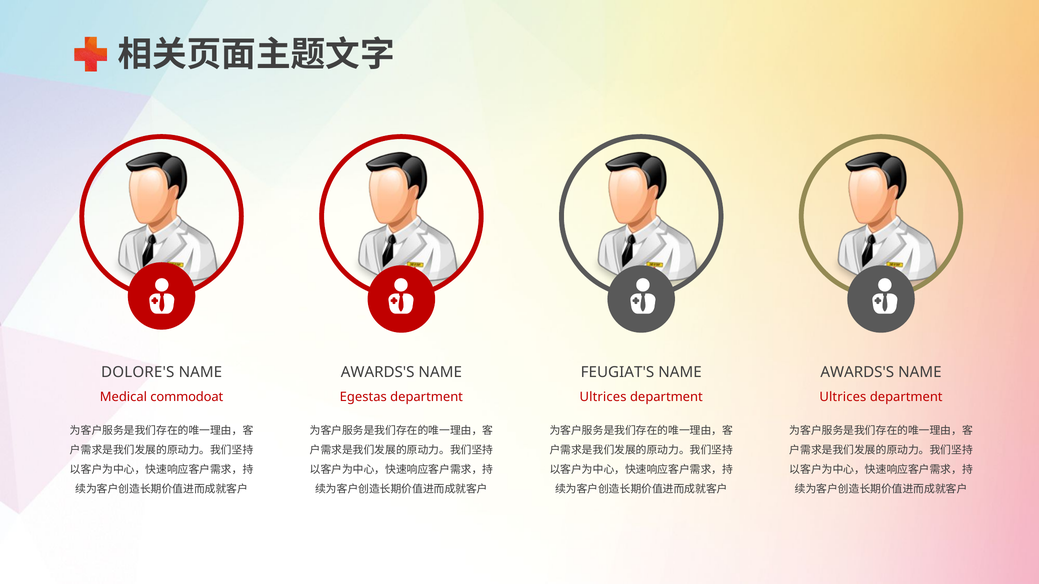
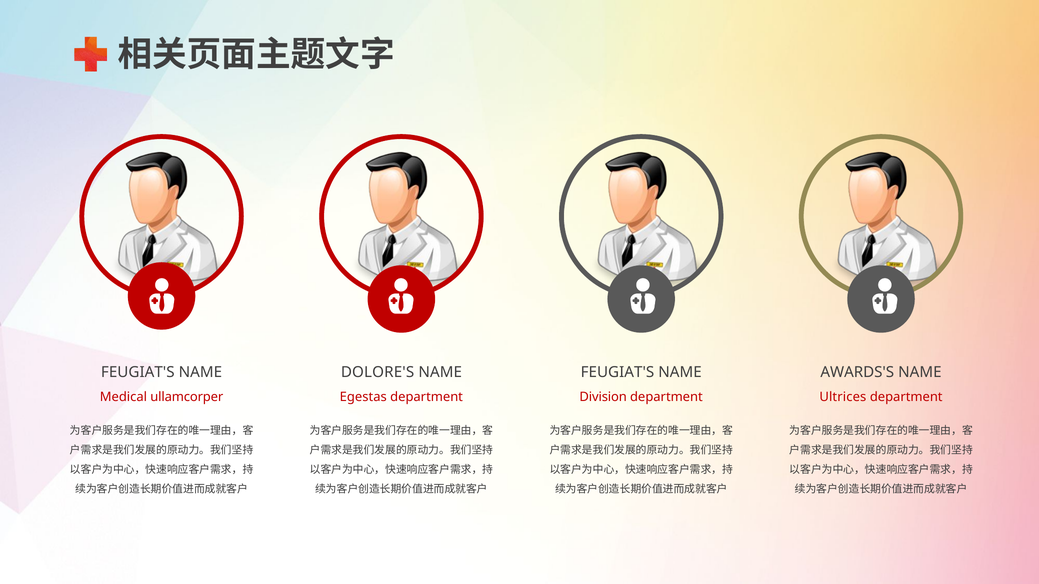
DOLORE'S: DOLORE'S -> FEUGIAT'S (138, 373)
AWARDS'S: AWARDS'S -> DOLORE'S (378, 373)
commodoat: commodoat -> ullamcorper (187, 397)
Ultrices: Ultrices -> Division (603, 397)
